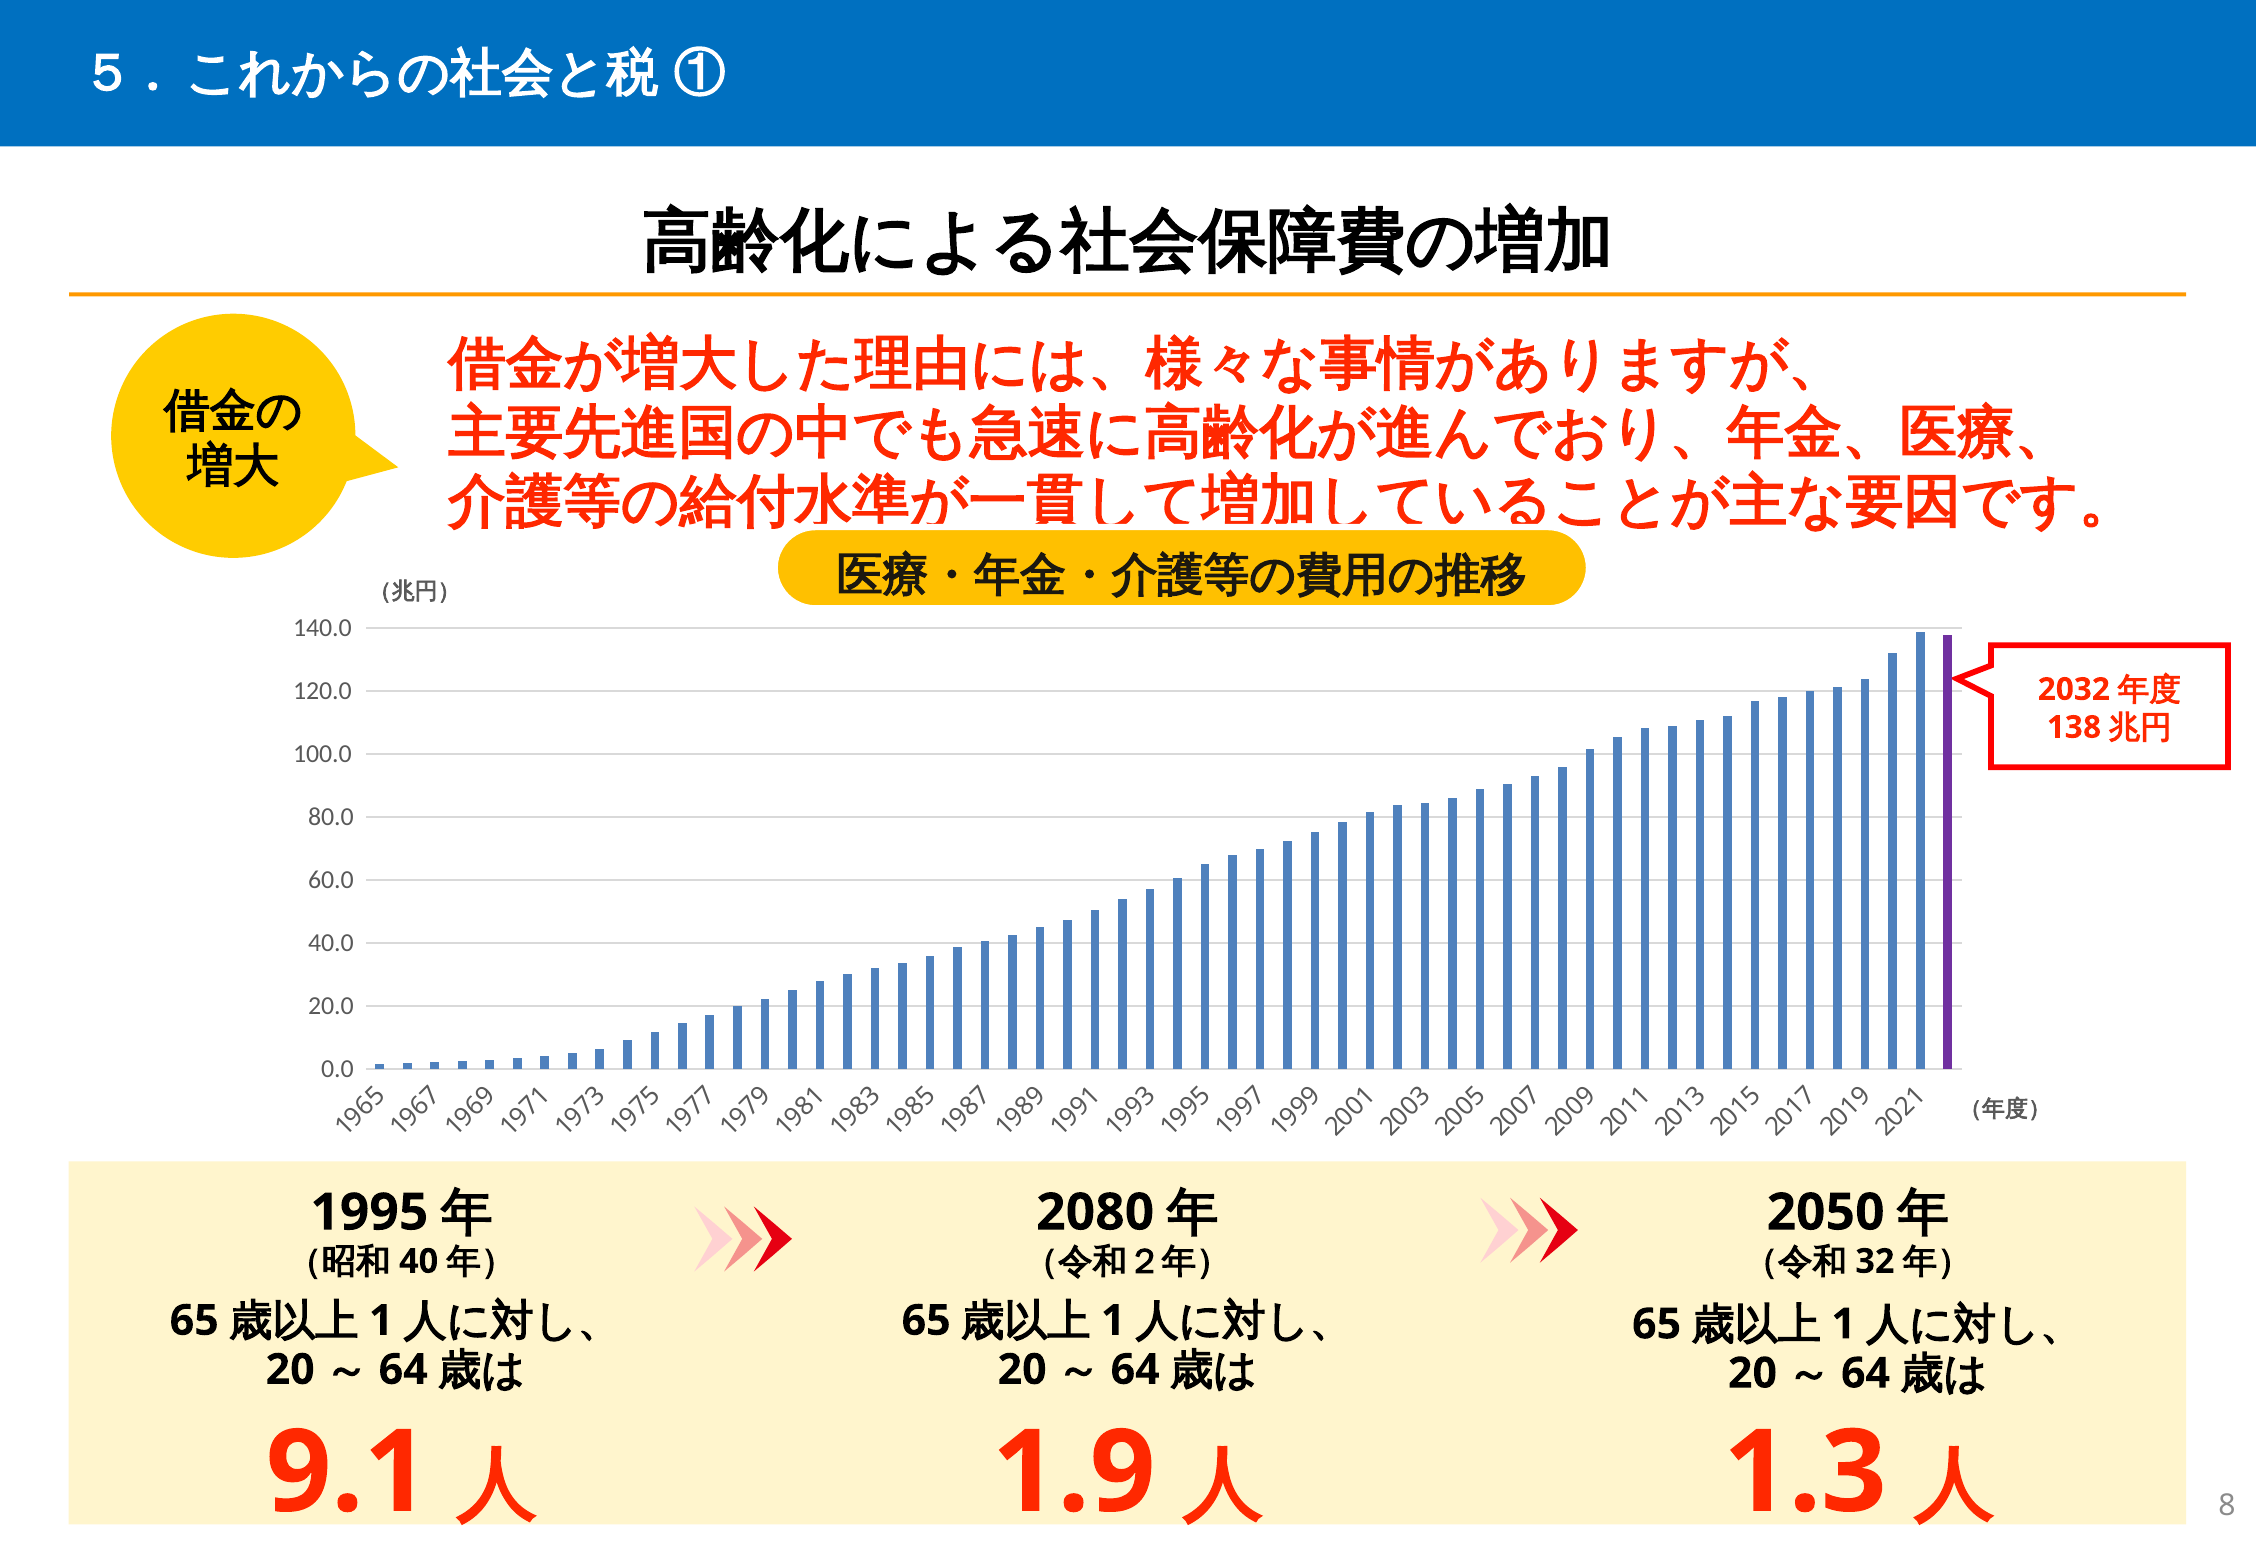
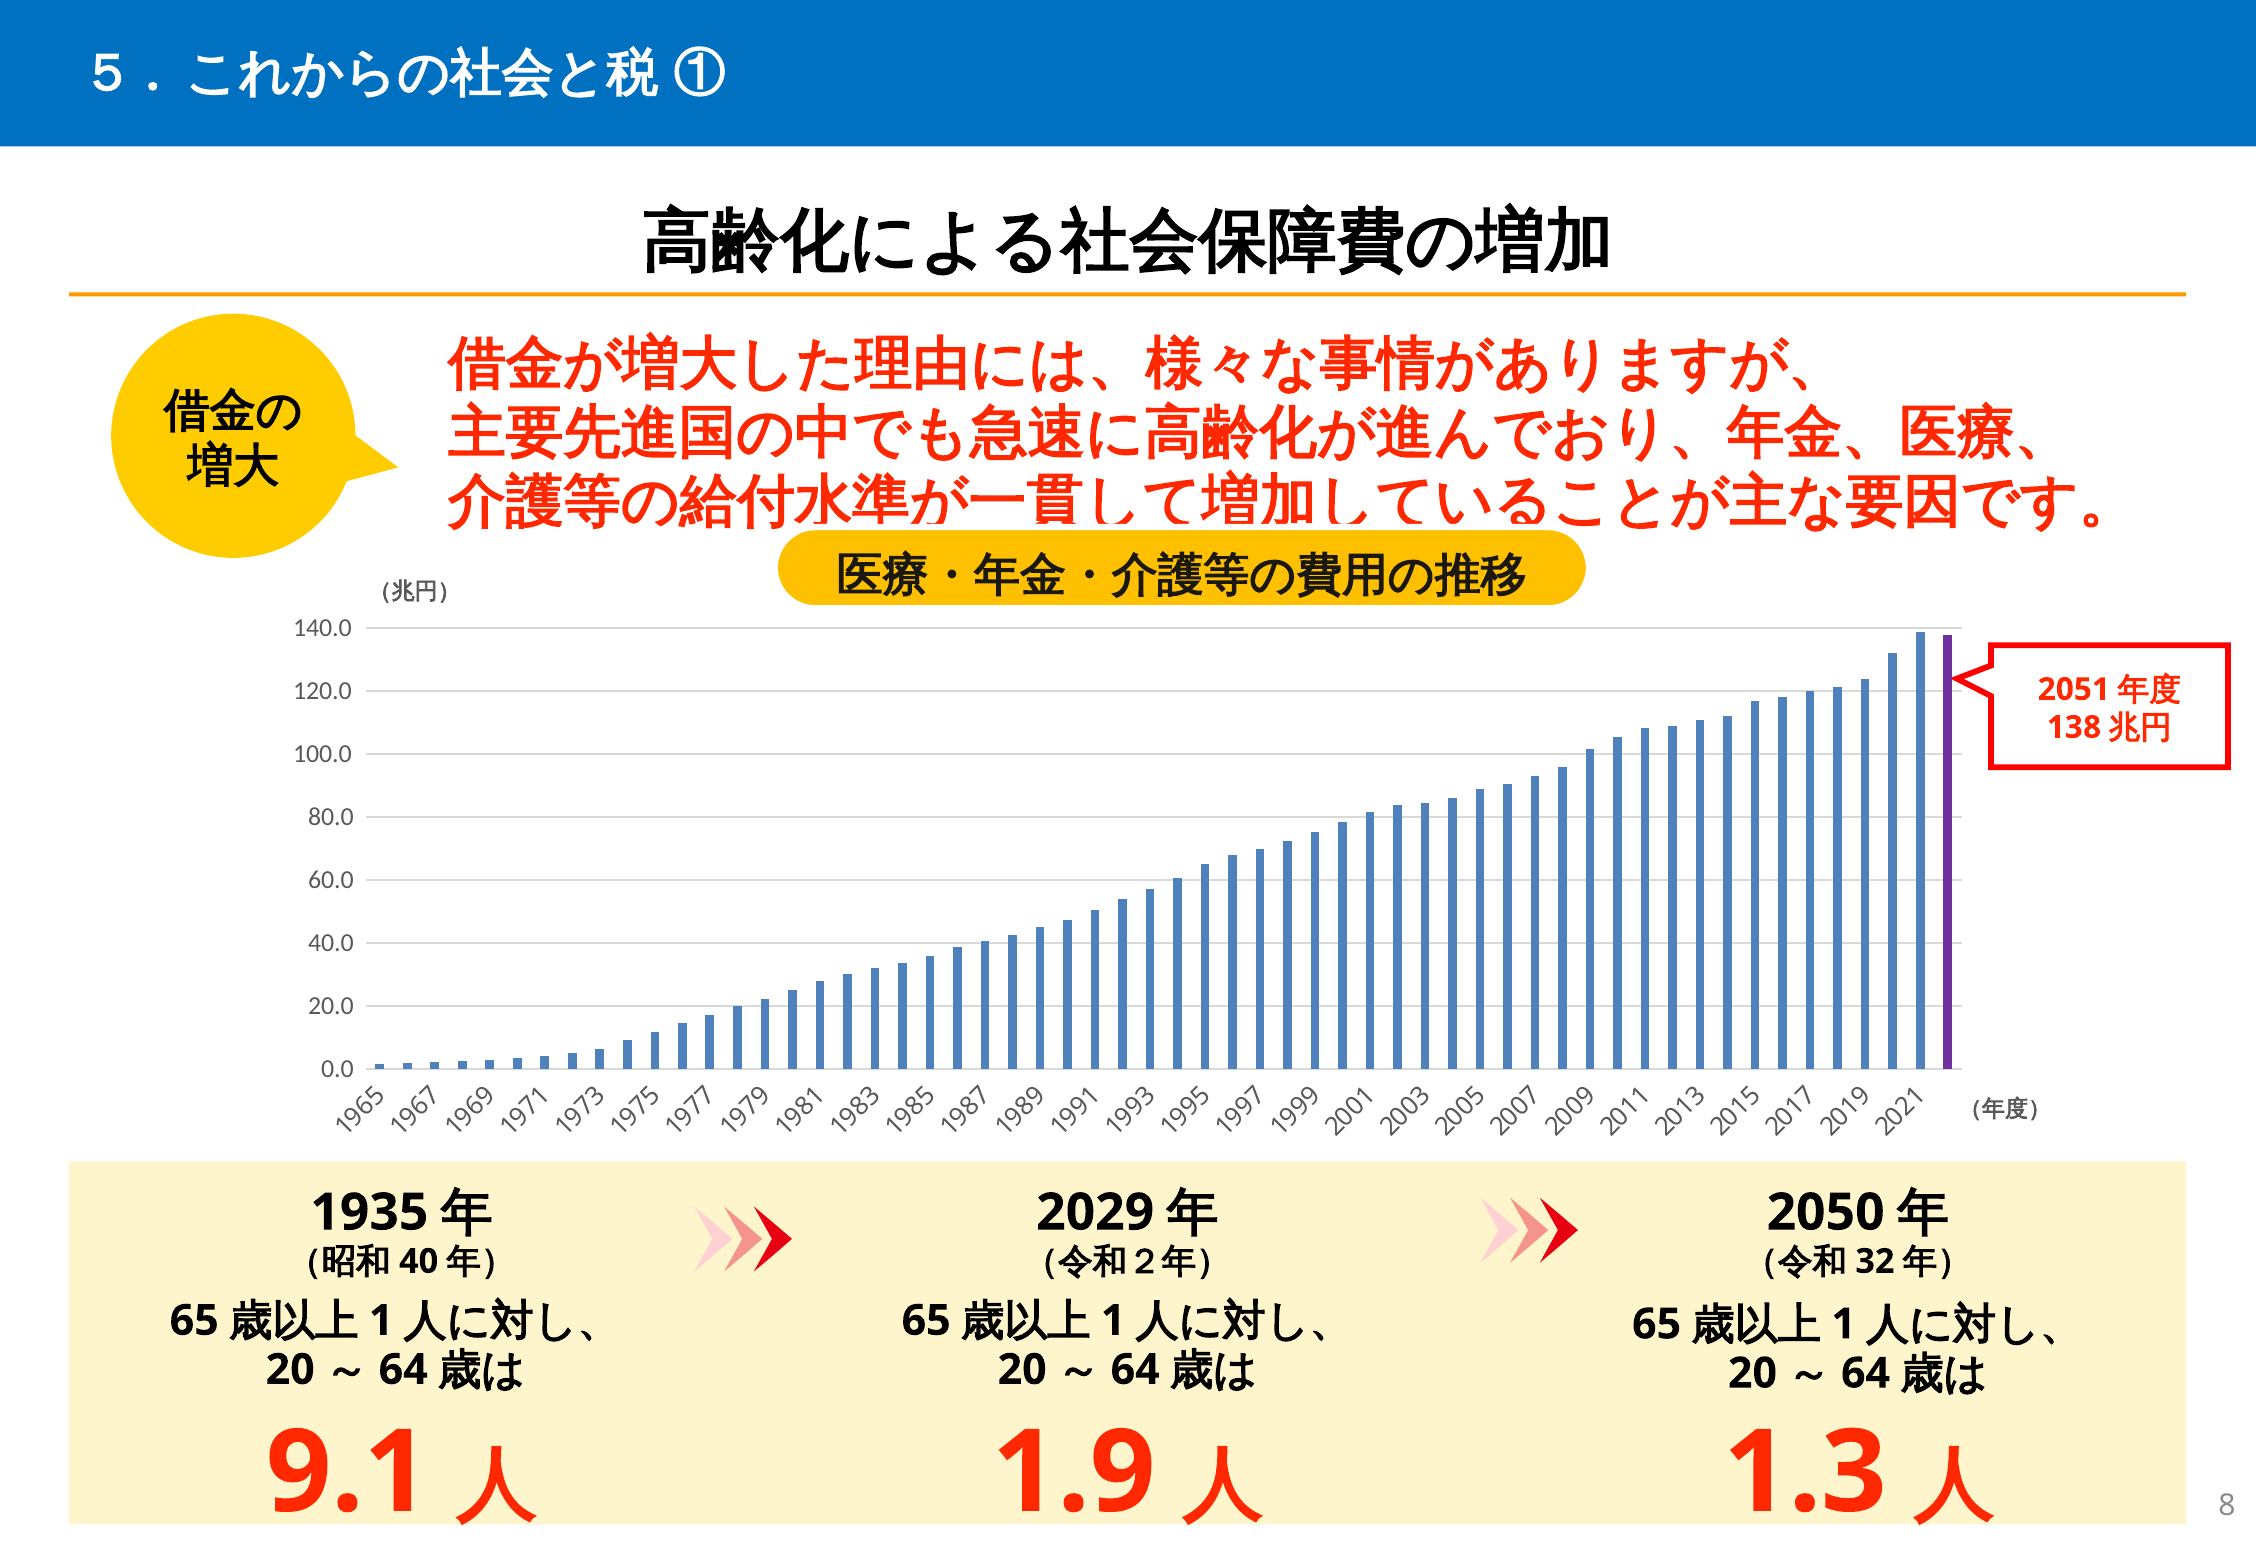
2032: 2032 -> 2051 (2074, 690)
1995: 1995 -> 1935 (369, 1213)
2080: 2080 -> 2029 (1095, 1213)
